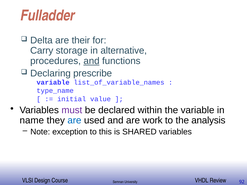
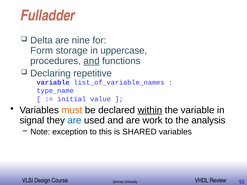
their: their -> nine (81, 40)
Carry: Carry -> Form (42, 51)
alternative: alternative -> uppercase (124, 51)
prescribe: prescribe -> repetitive (93, 73)
must colour: purple -> orange (72, 110)
within underline: none -> present (150, 110)
name: name -> signal (32, 121)
